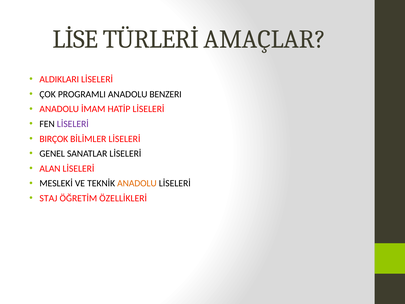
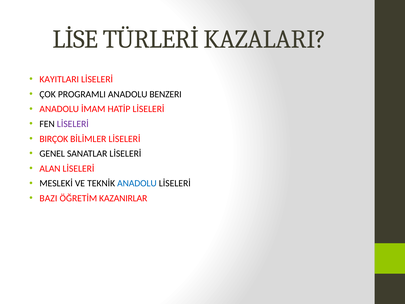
AMAÇLAR: AMAÇLAR -> KAZALARI (265, 39)
ALDIKLARI: ALDIKLARI -> KAYITLARI (59, 79)
ANADOLU colour: orange -> blue (137, 183)
STAJ: STAJ -> BAZI (48, 198)
ÖZELLİKLERİ: ÖZELLİKLERİ -> KAZANIRLAR (123, 198)
